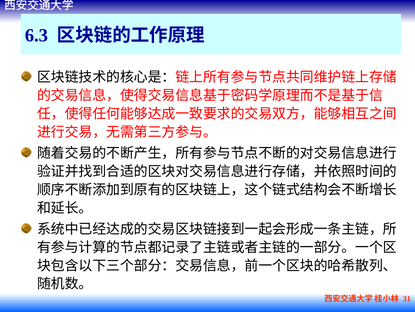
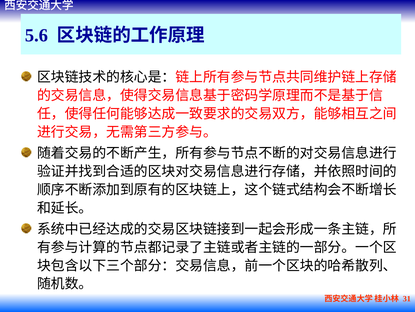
6.3: 6.3 -> 5.6 (36, 35)
